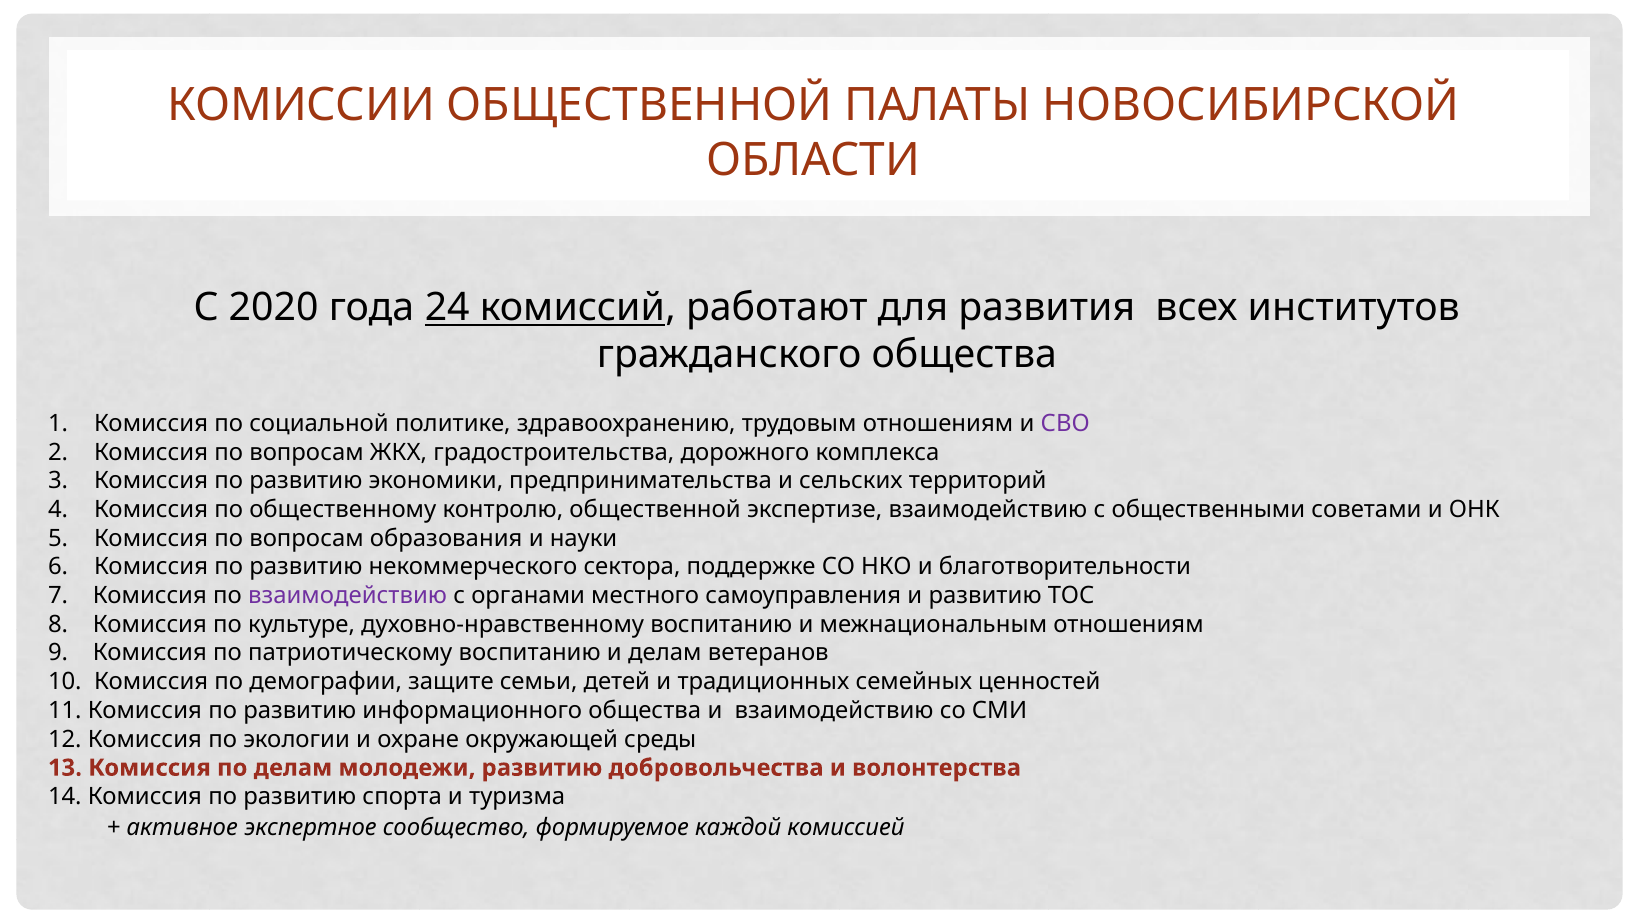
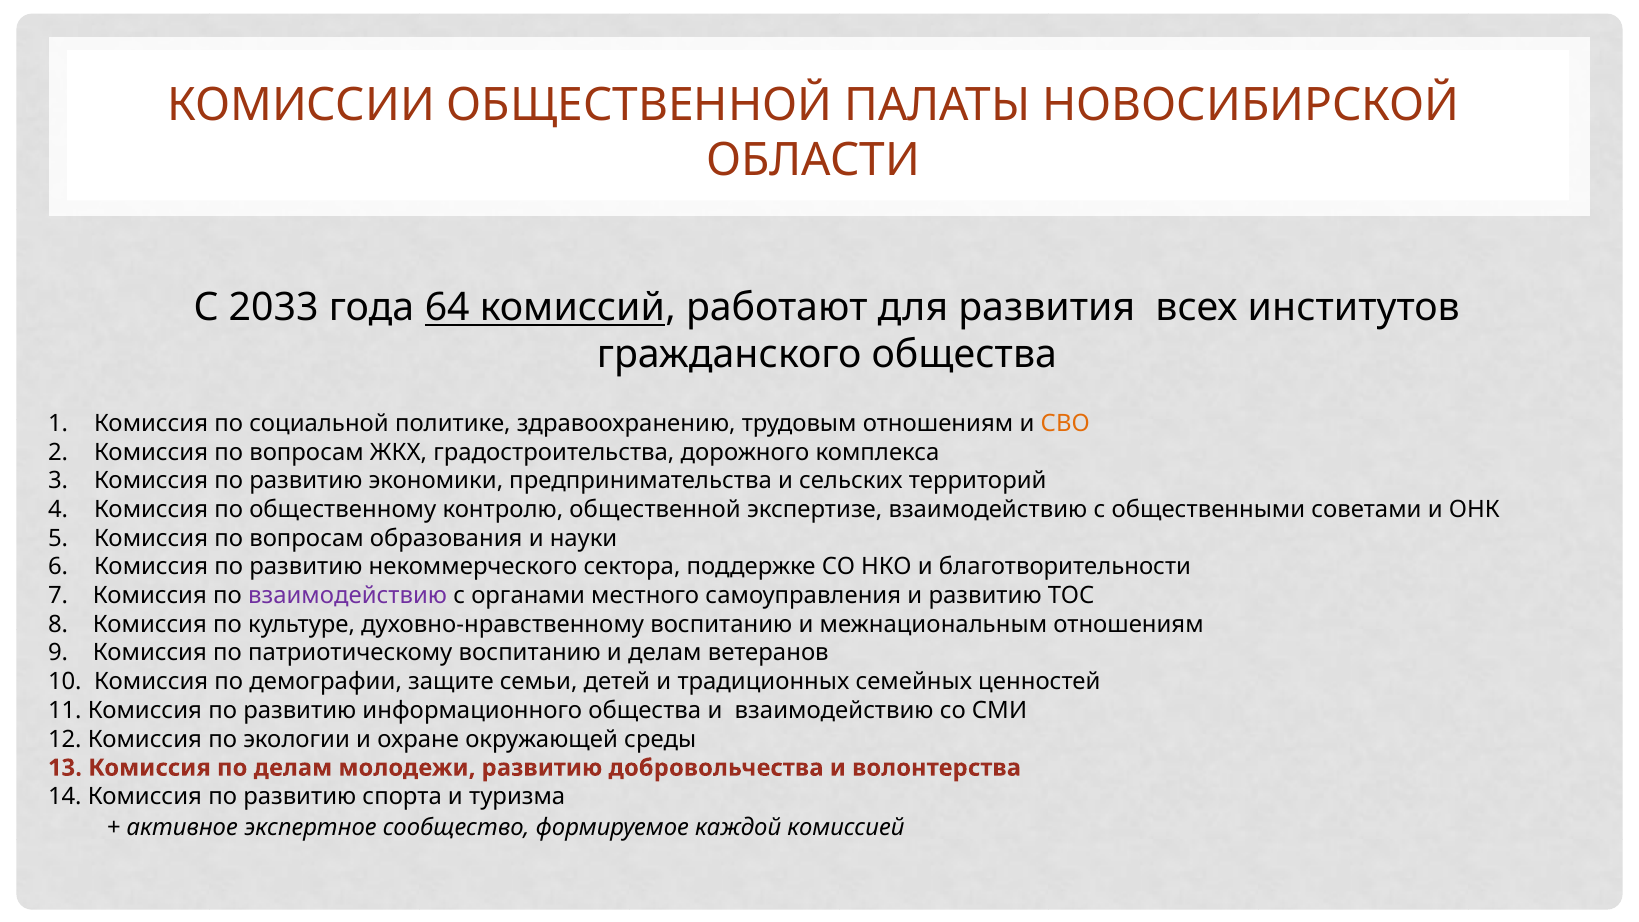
2020: 2020 -> 2033 (274, 307)
24: 24 -> 64 (447, 307)
СВО colour: purple -> orange (1065, 423)
